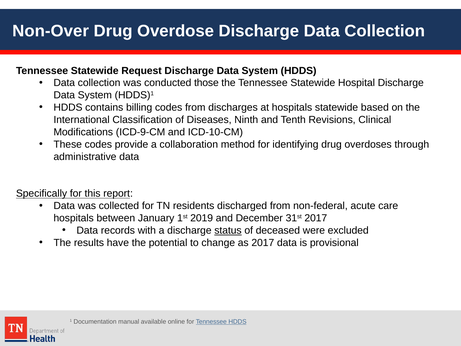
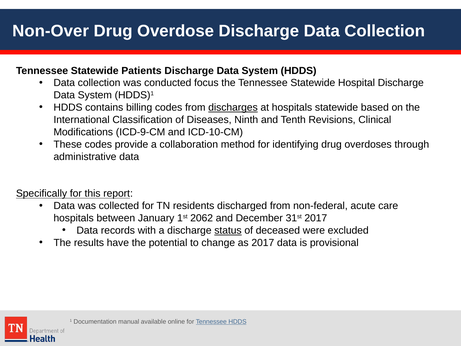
Request: Request -> Patients (141, 71)
those: those -> focus (206, 83)
discharges underline: none -> present (233, 107)
2019: 2019 -> 2062 (202, 218)
